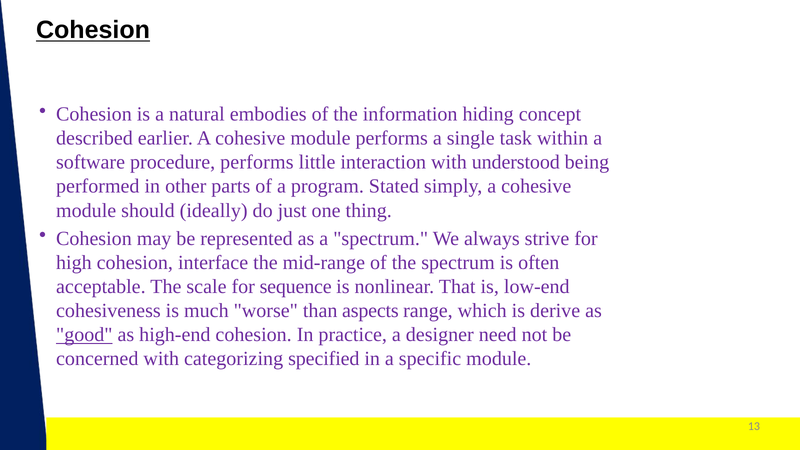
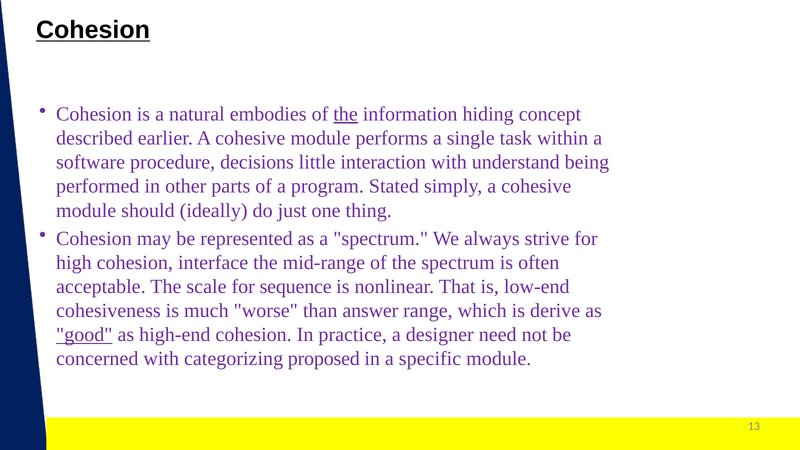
the underline: none -> present (346, 114)
procedure performs: performs -> decisions (257, 162)
understood: understood -> understand (516, 162)
aspects: aspects -> answer (370, 311)
specified: specified -> proposed (324, 359)
